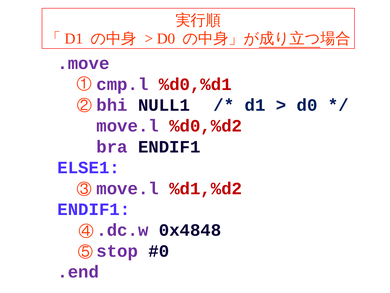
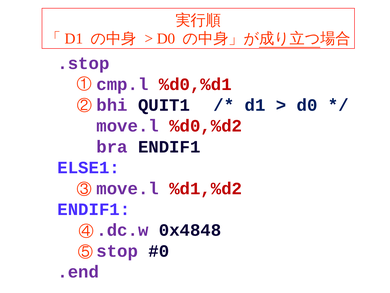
.move: .move -> .stop (83, 63)
NULL1: NULL1 -> QUIT1 (164, 105)
